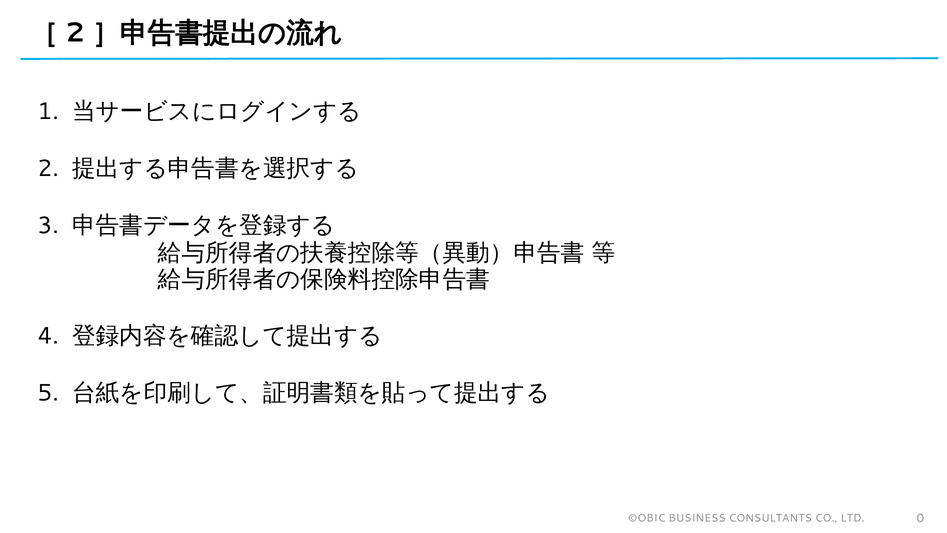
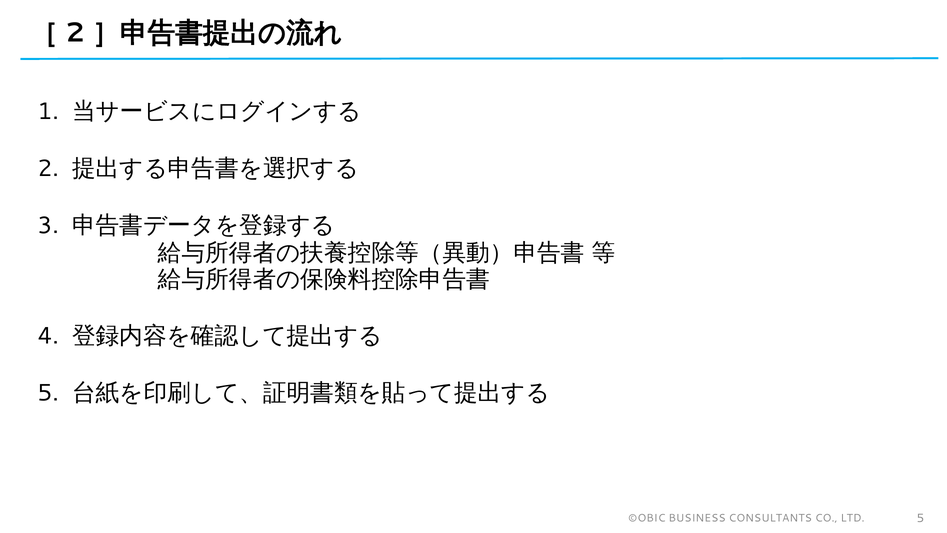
LTD 0: 0 -> 5 (920, 518)
